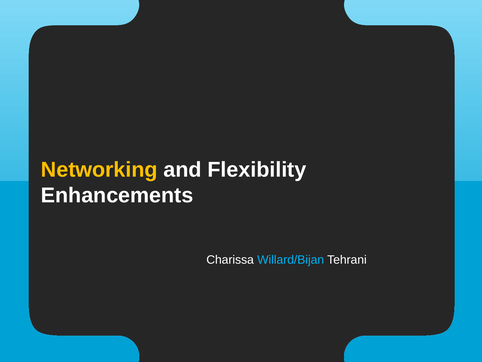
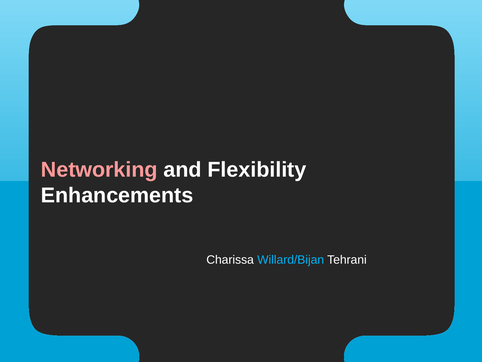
Networking colour: yellow -> pink (99, 169)
